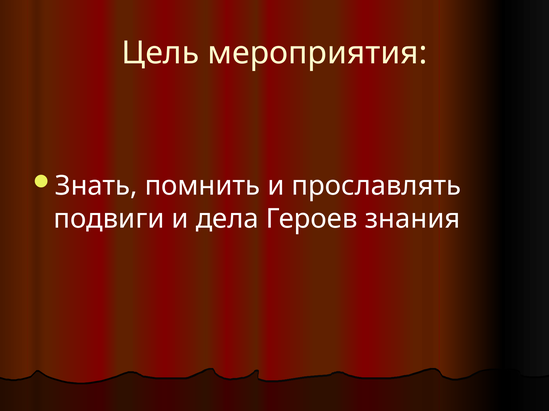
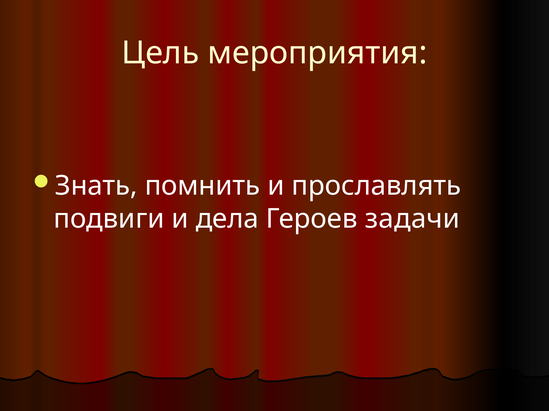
знания: знания -> задачи (412, 219)
